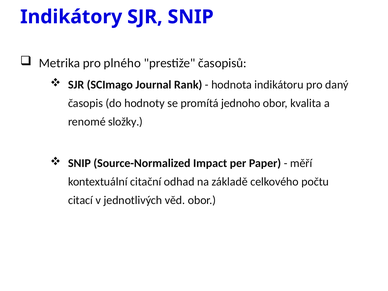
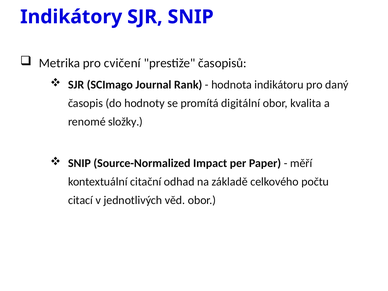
plného: plného -> cvičení (122, 63)
jednoho: jednoho -> digitální (241, 103)
